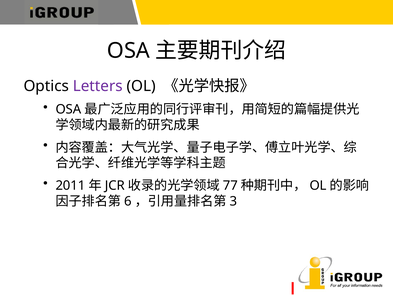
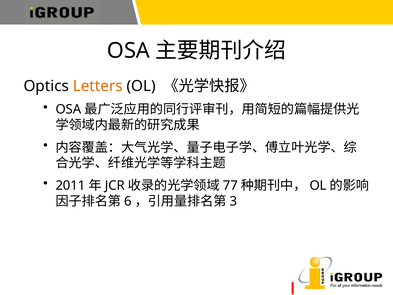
Letters colour: purple -> orange (98, 86)
